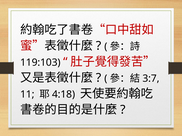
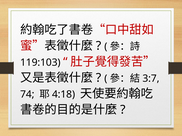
11: 11 -> 74 (27, 95)
